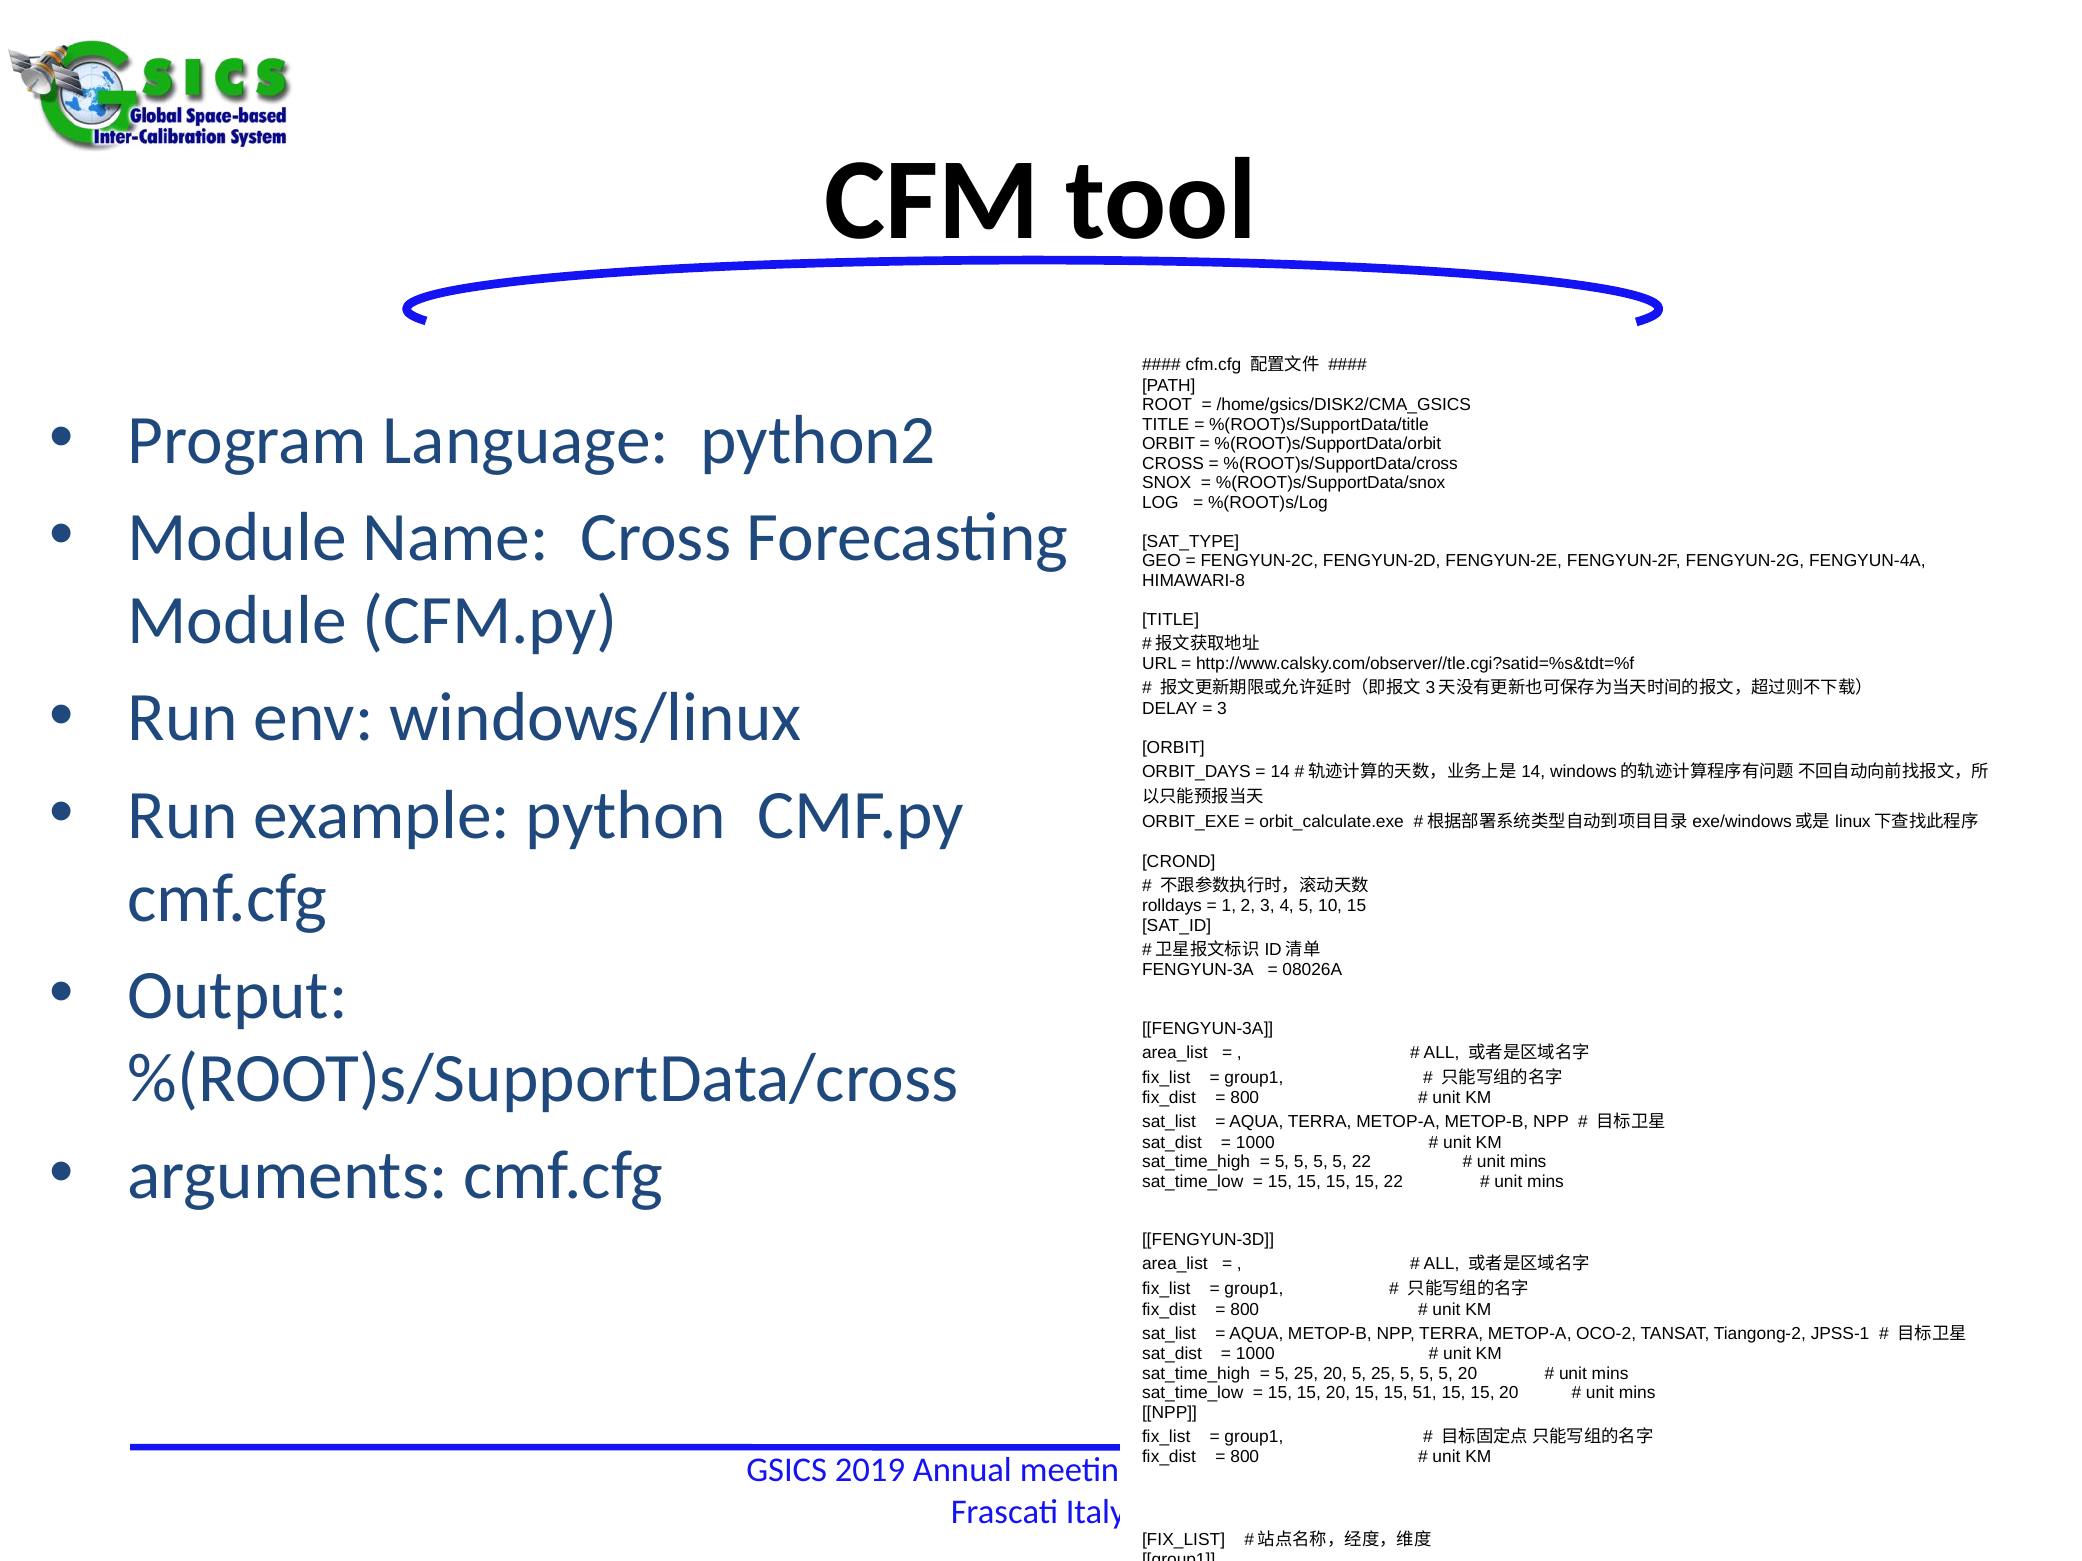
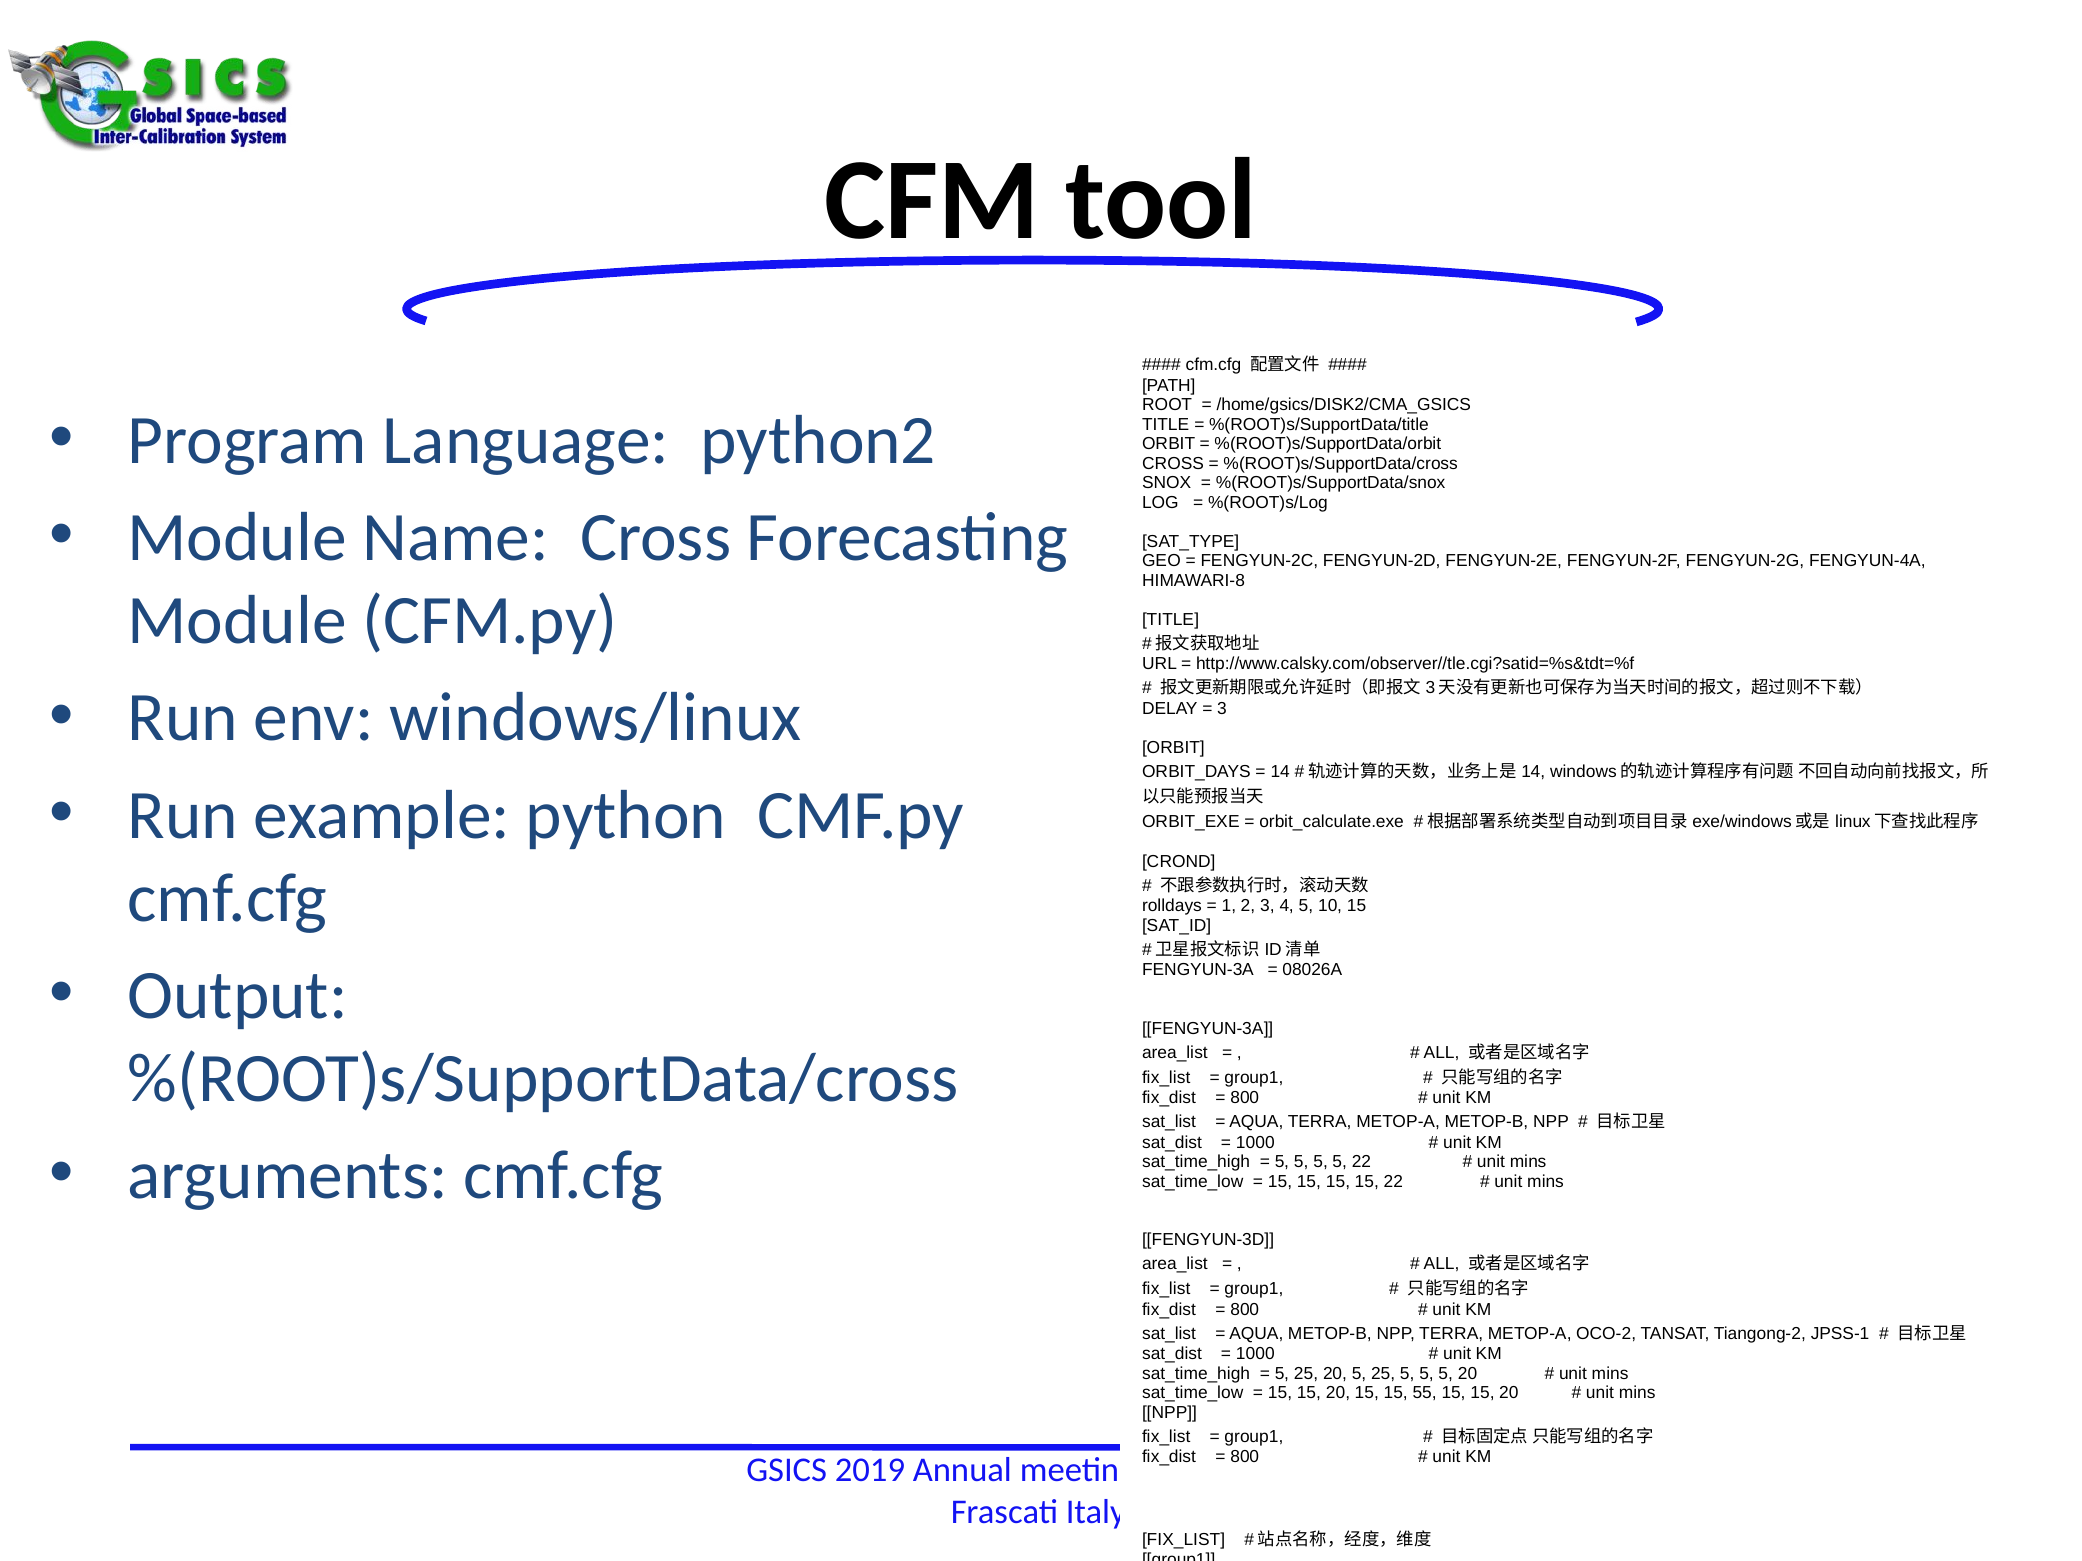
51: 51 -> 55 (1425, 1393)
